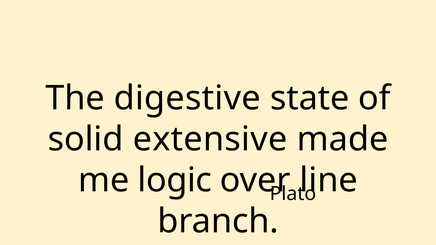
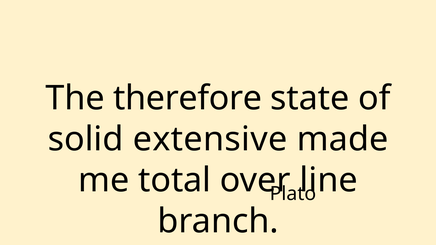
digestive: digestive -> therefore (188, 98)
logic: logic -> total (175, 180)
